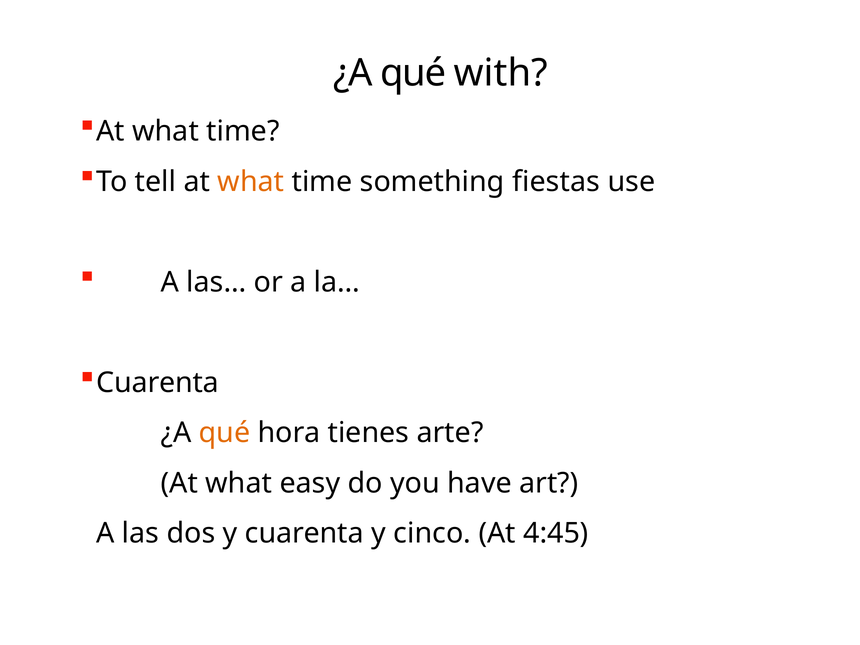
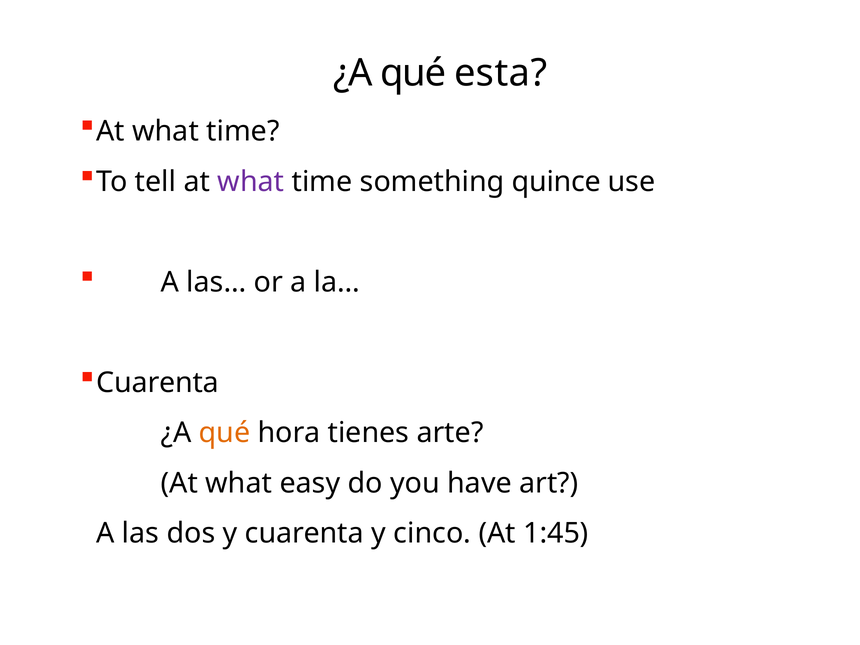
with: with -> esta (501, 73)
what colour: orange -> purple (251, 182)
fiestas: fiestas -> quince (556, 182)
4:45: 4:45 -> 1:45 (556, 533)
